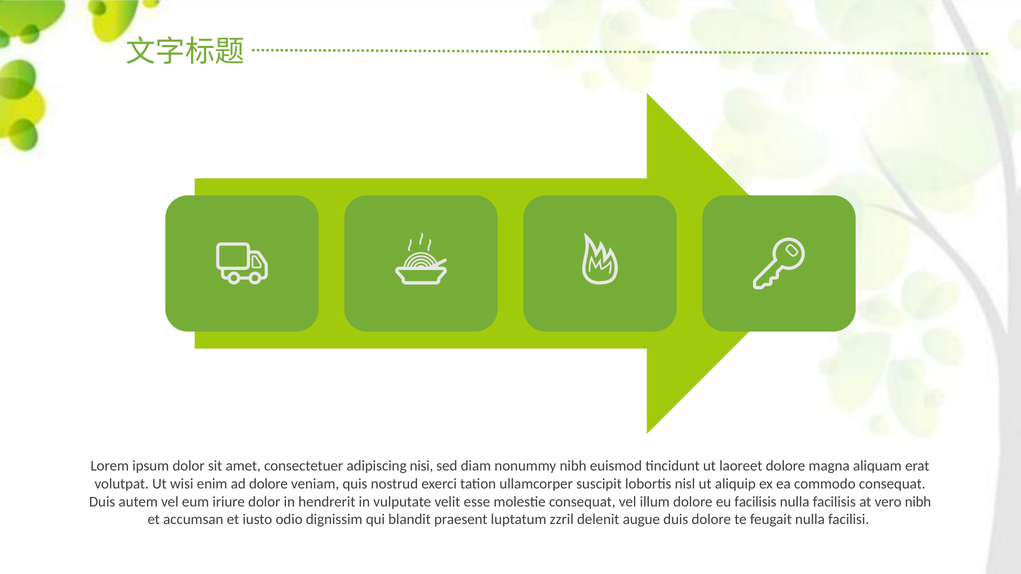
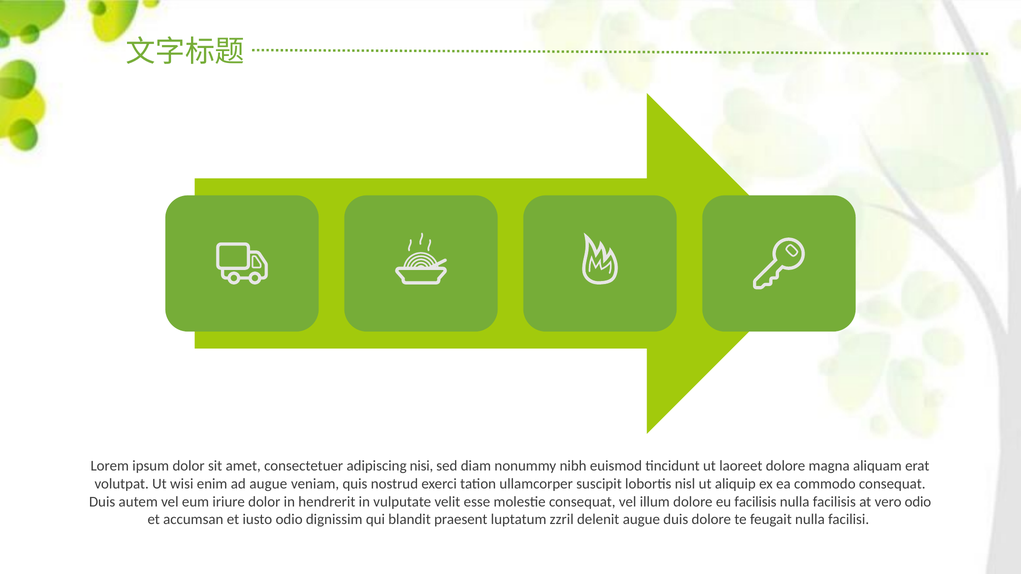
ad dolore: dolore -> augue (268, 484)
vero nibh: nibh -> odio (918, 502)
